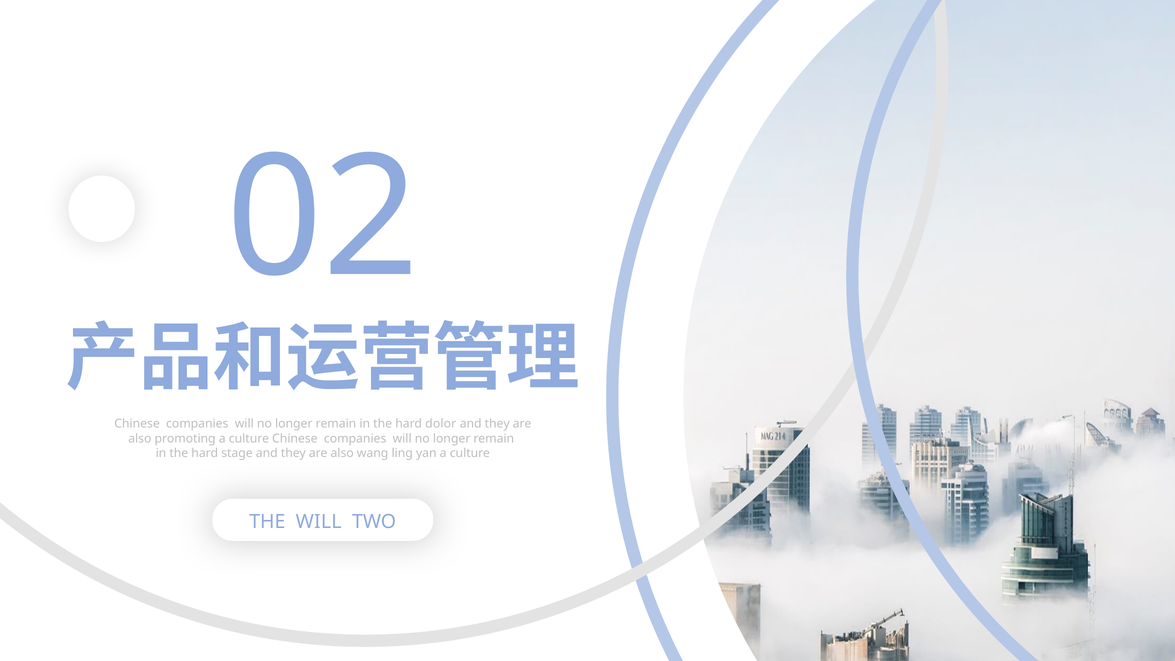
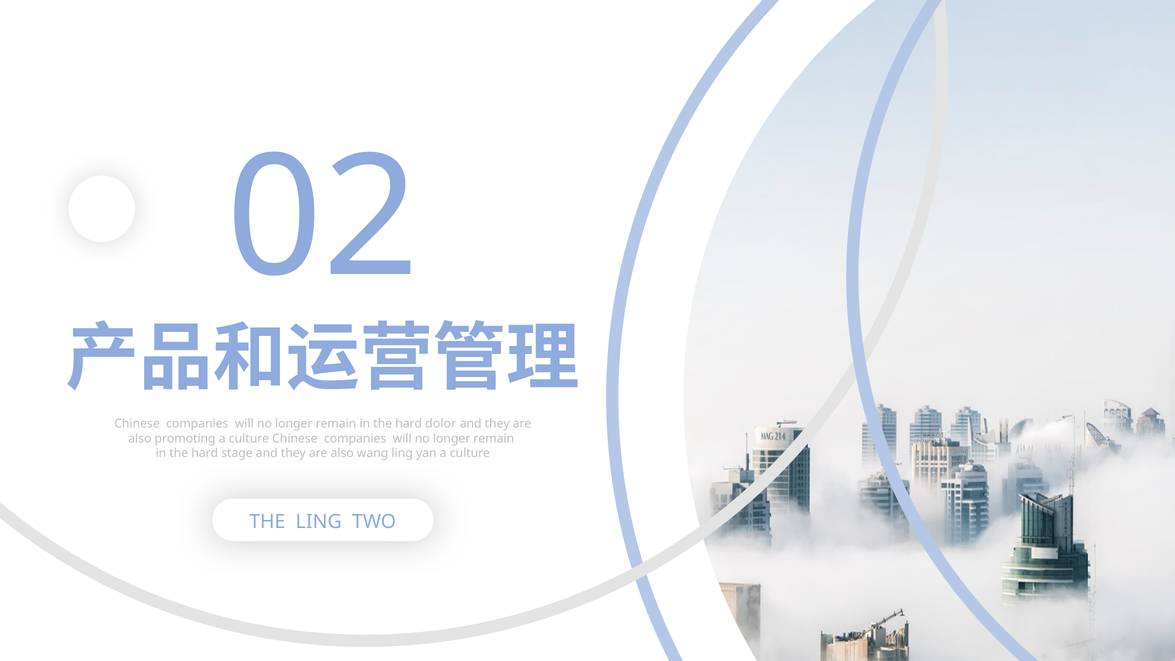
THE WILL: WILL -> LING (319, 522)
